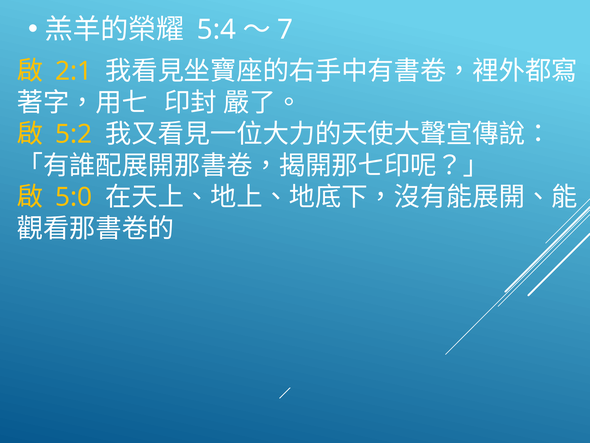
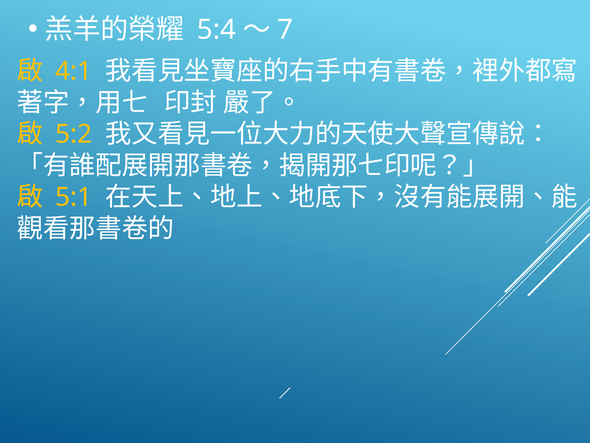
2:1: 2:1 -> 4:1 (74, 71)
5:0: 5:0 -> 5:1 (74, 197)
